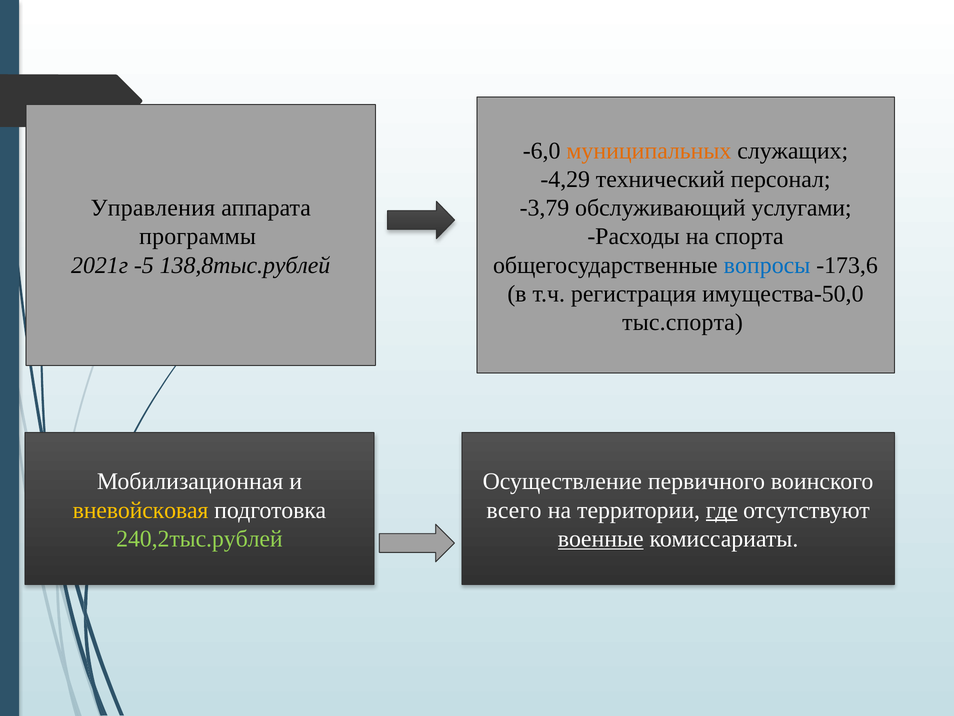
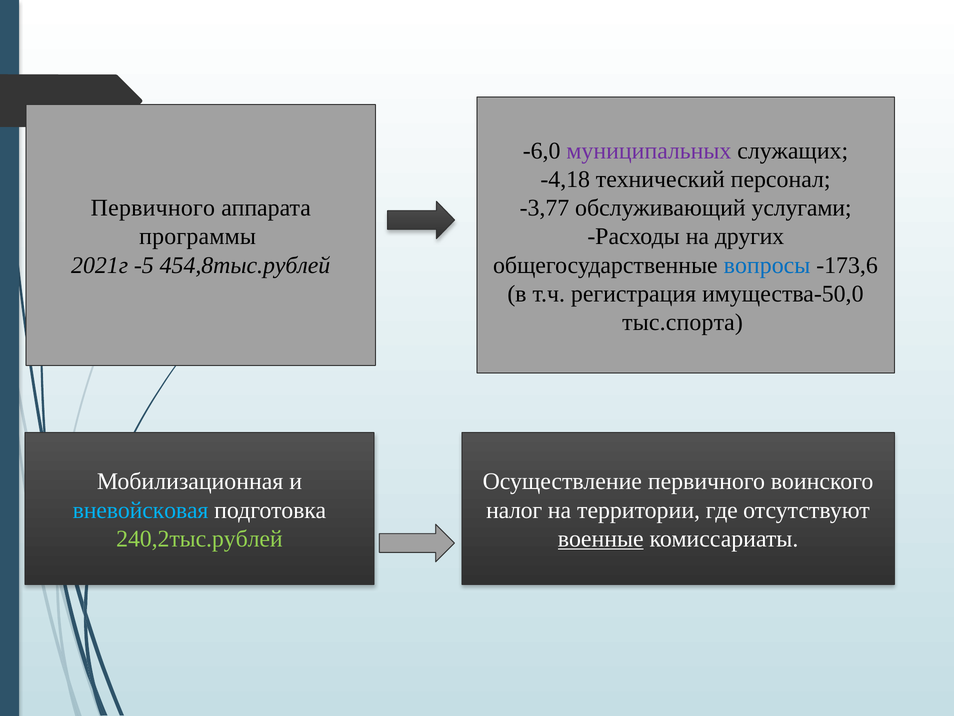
муниципальных colour: orange -> purple (649, 151)
-4,29: -4,29 -> -4,18 (565, 179)
Управления: Управления -> Первичного (153, 208)
-3,79: -3,79 -> -3,77 (544, 208)
спорта: спорта -> других (749, 236)
138,8тыс.рублей: 138,8тыс.рублей -> 454,8тыс.рублей (245, 265)
вневойсковая colour: yellow -> light blue (141, 510)
всего: всего -> налог (514, 510)
где underline: present -> none (722, 510)
